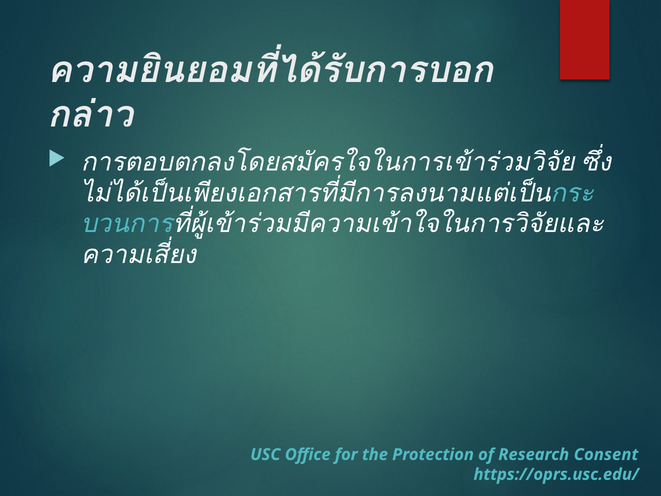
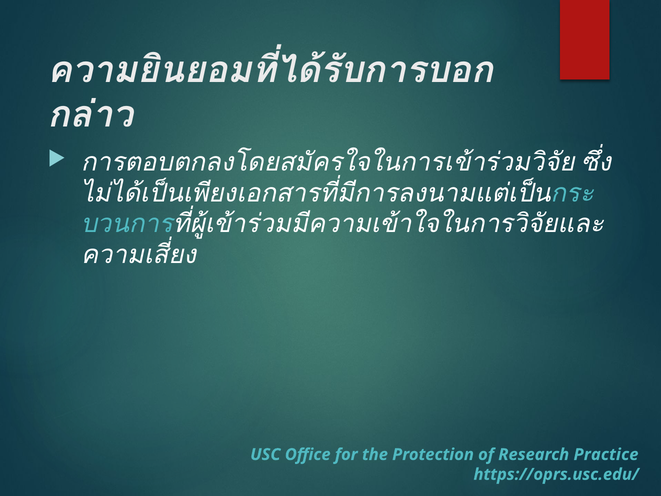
Consent: Consent -> Practice (606, 454)
